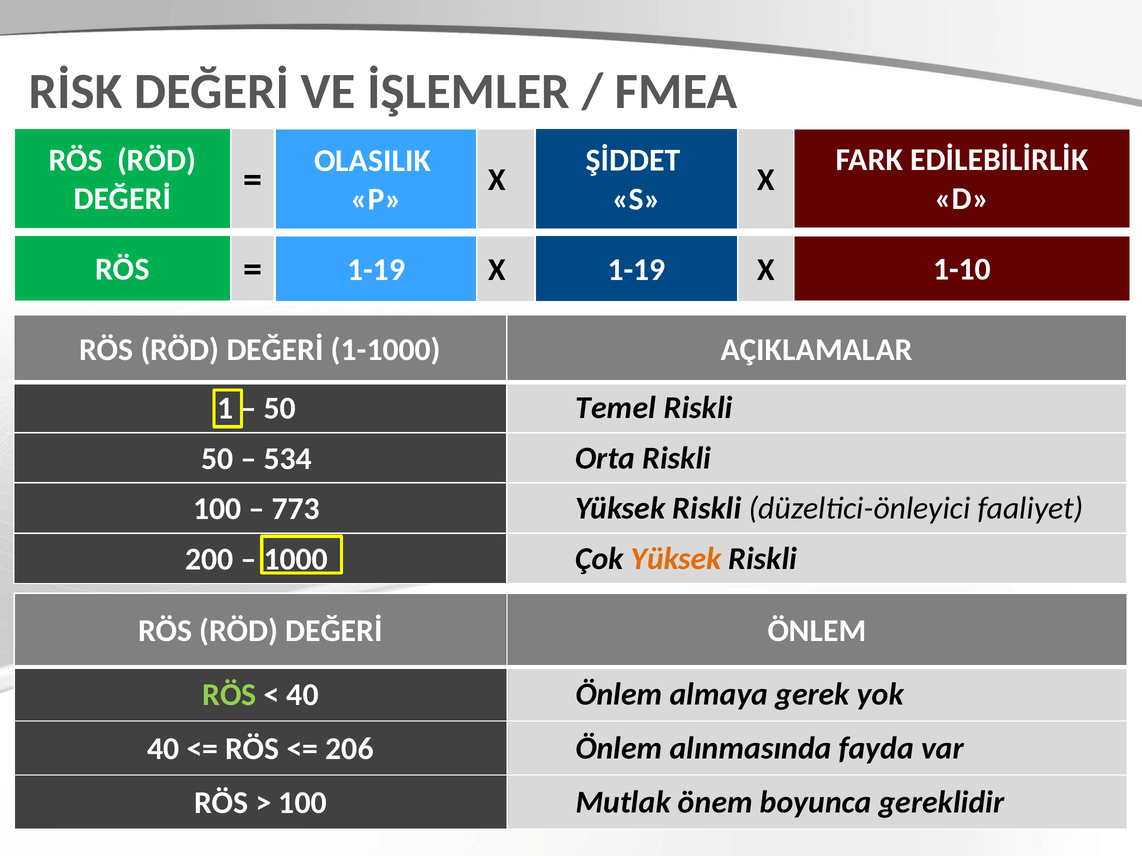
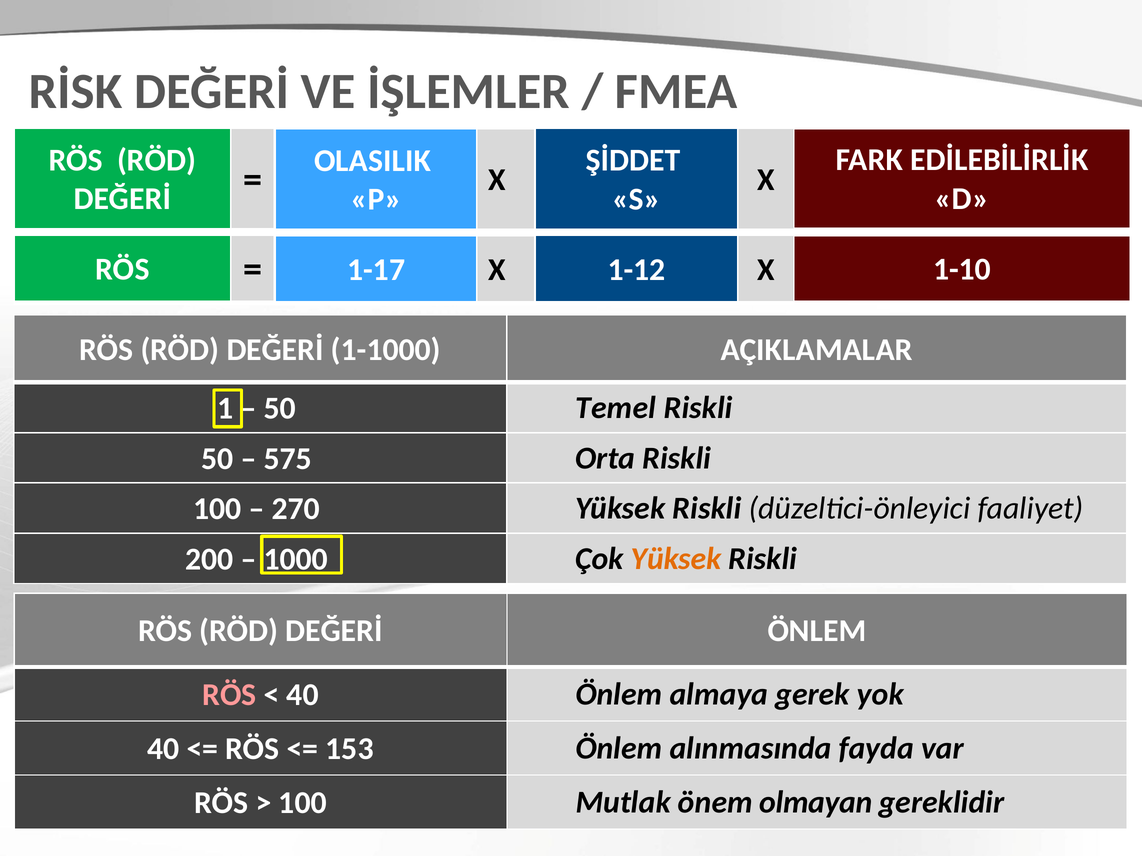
1-19: 1-19 -> 1-17 (376, 270)
X 1-19: 1-19 -> 1-12 (637, 270)
534: 534 -> 575 (288, 459)
773: 773 -> 270 (296, 509)
RÖS colour: light green -> pink (229, 695)
206: 206 -> 153 (349, 749)
boyunca: boyunca -> olmayan (816, 803)
